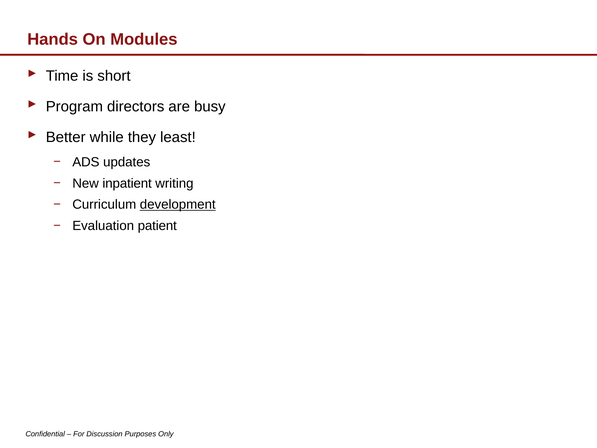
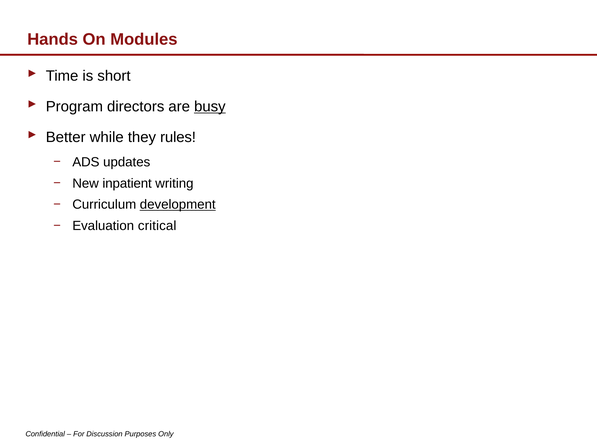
busy underline: none -> present (210, 107)
least: least -> rules (178, 137)
patient: patient -> critical (157, 226)
